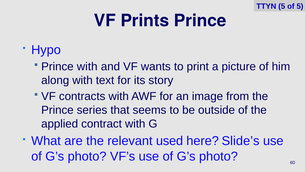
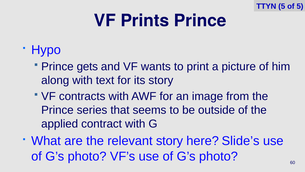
Prince with: with -> gets (87, 66)
relevant used: used -> story (170, 141)
